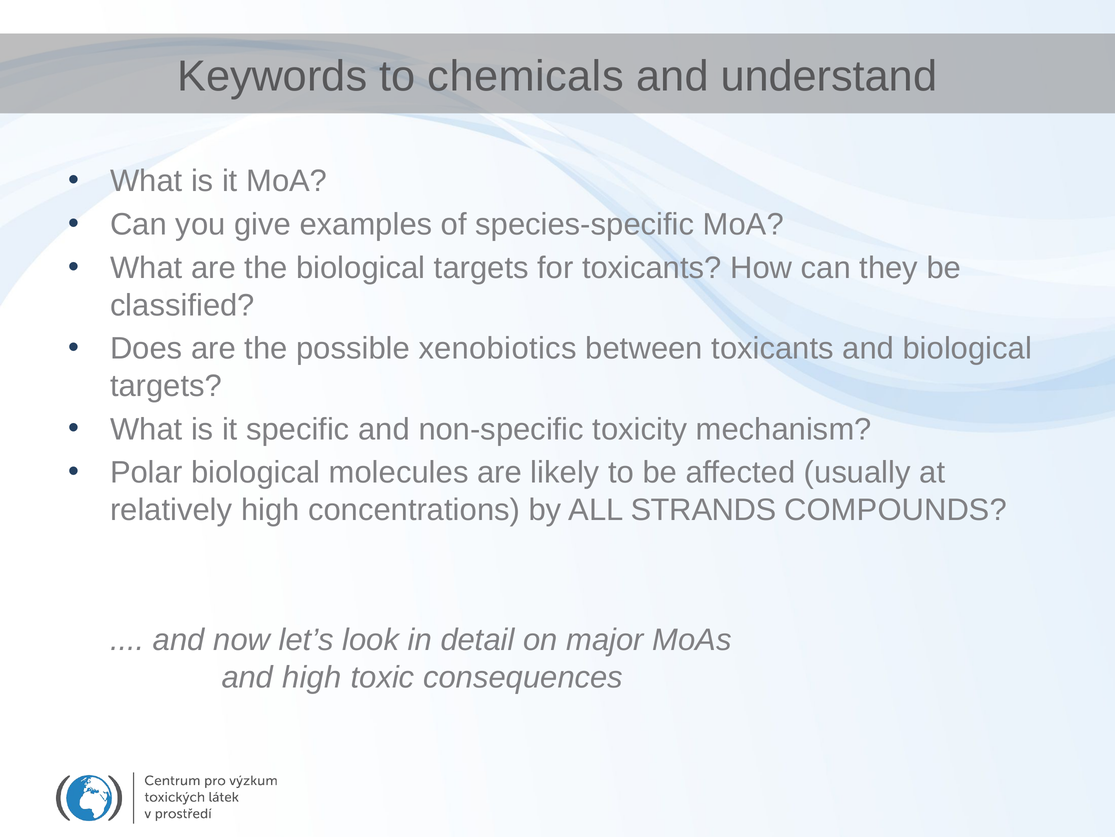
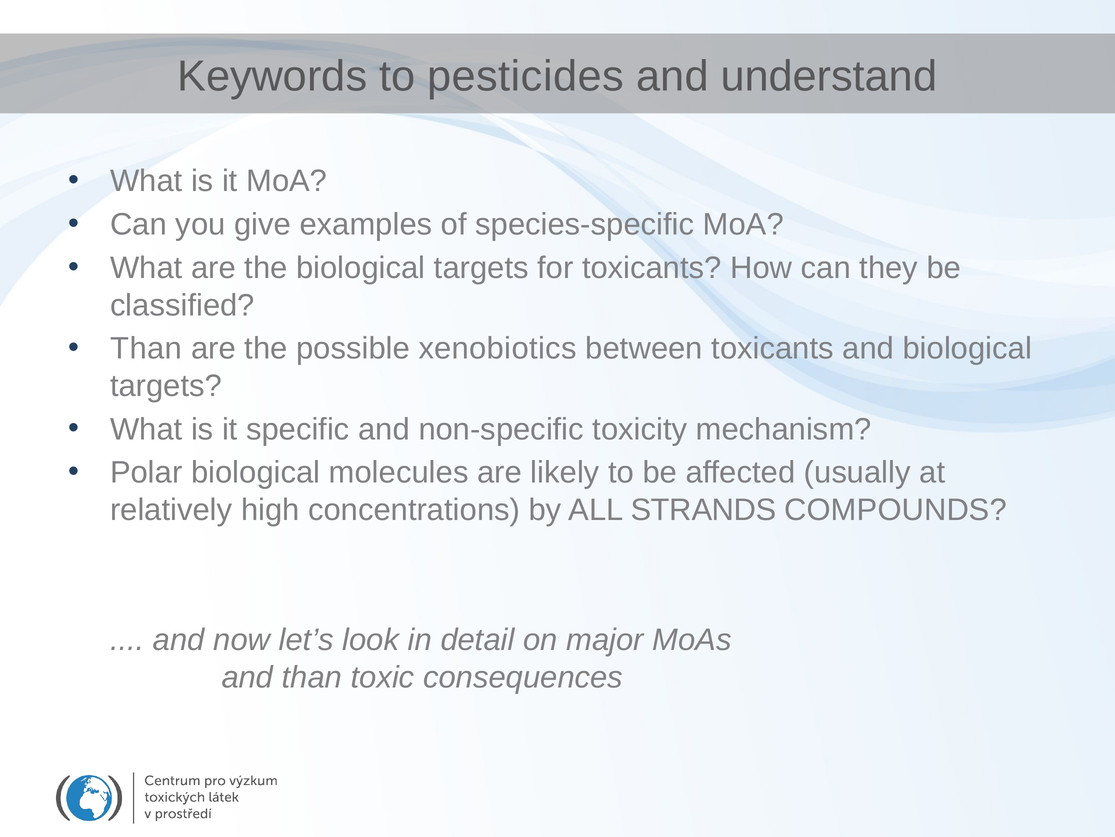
chemicals: chemicals -> pesticides (526, 76)
Does: Does -> Than (146, 348)
and high: high -> than (312, 677)
